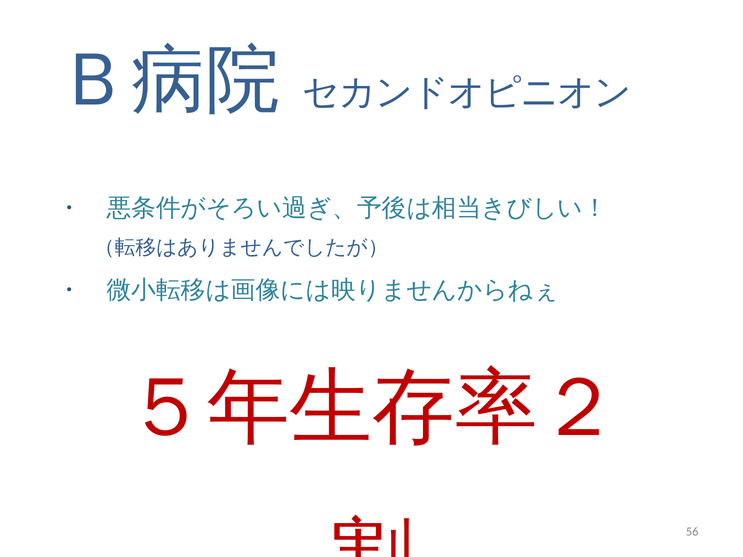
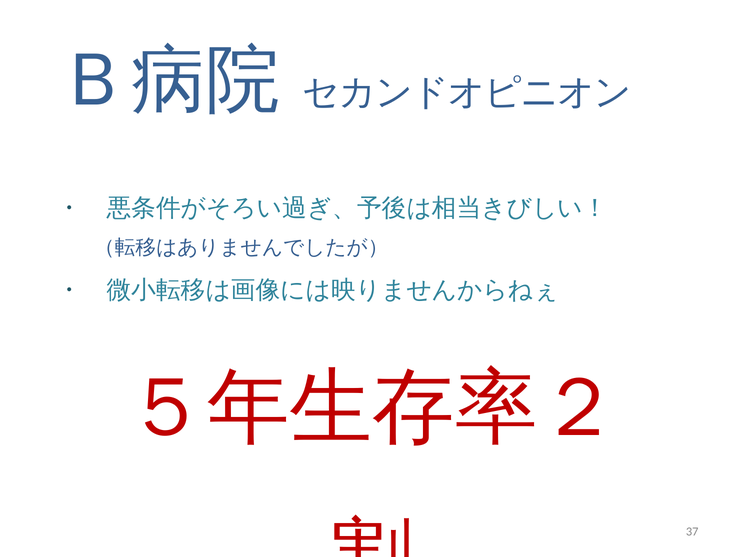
56: 56 -> 37 (692, 532)
